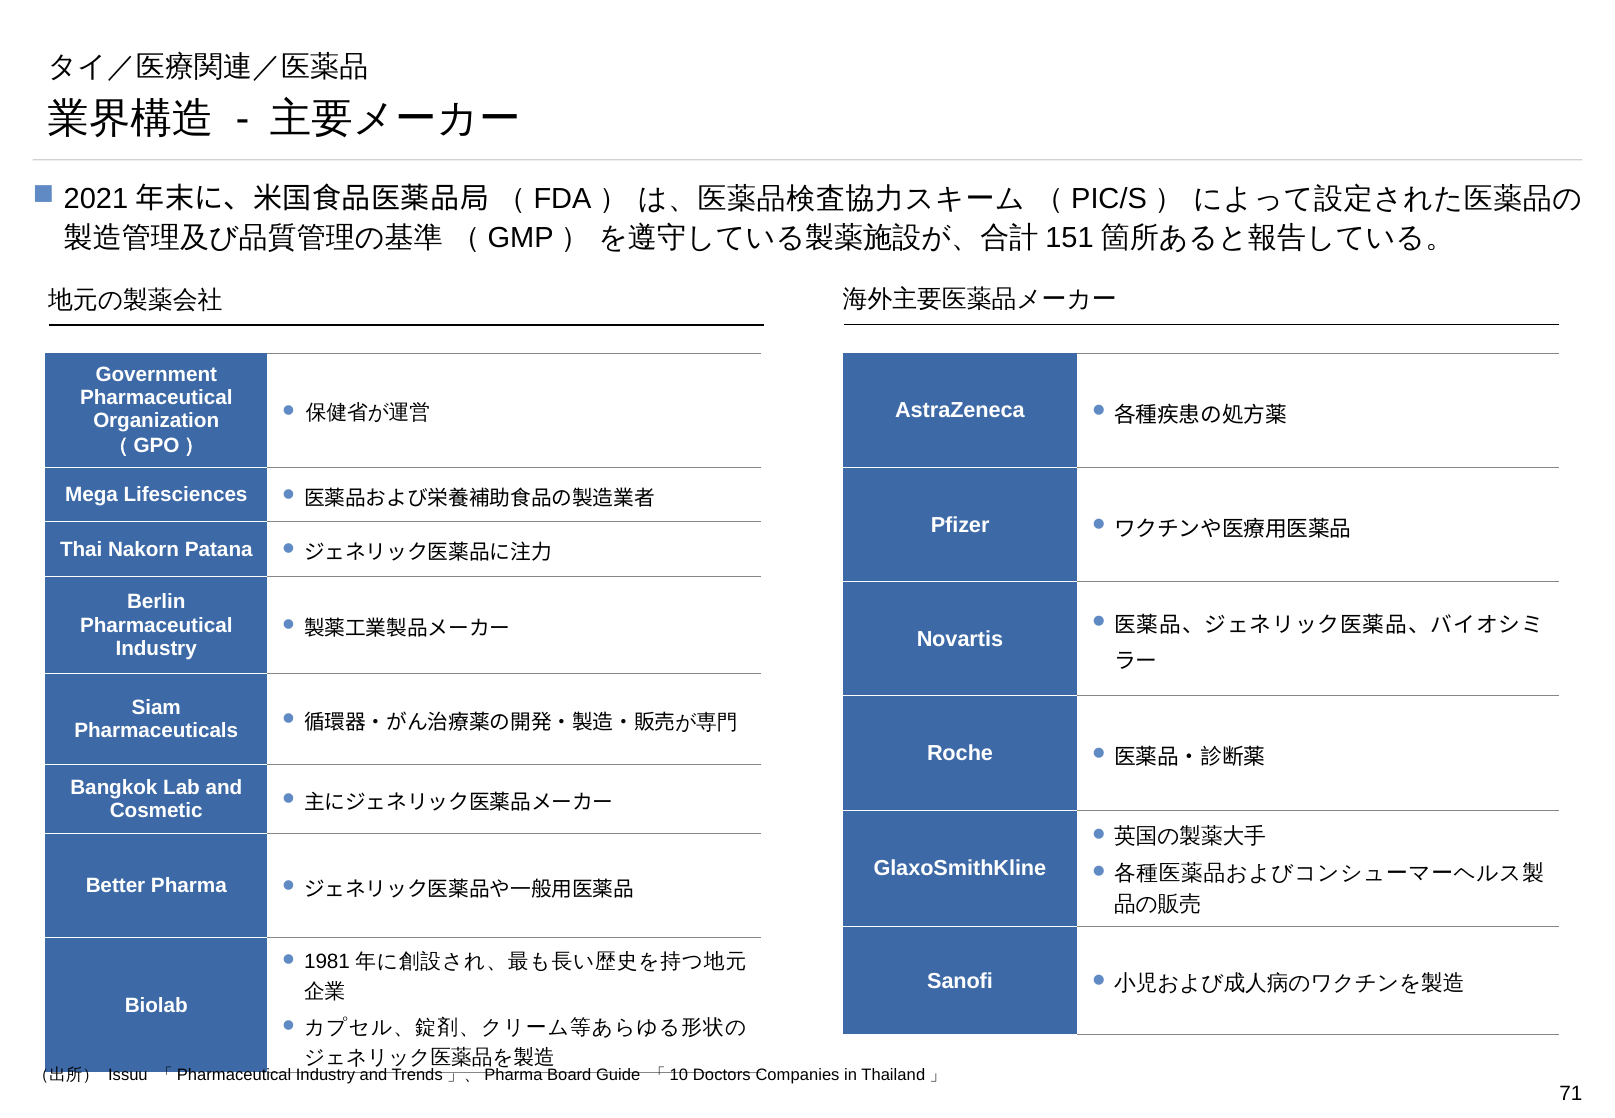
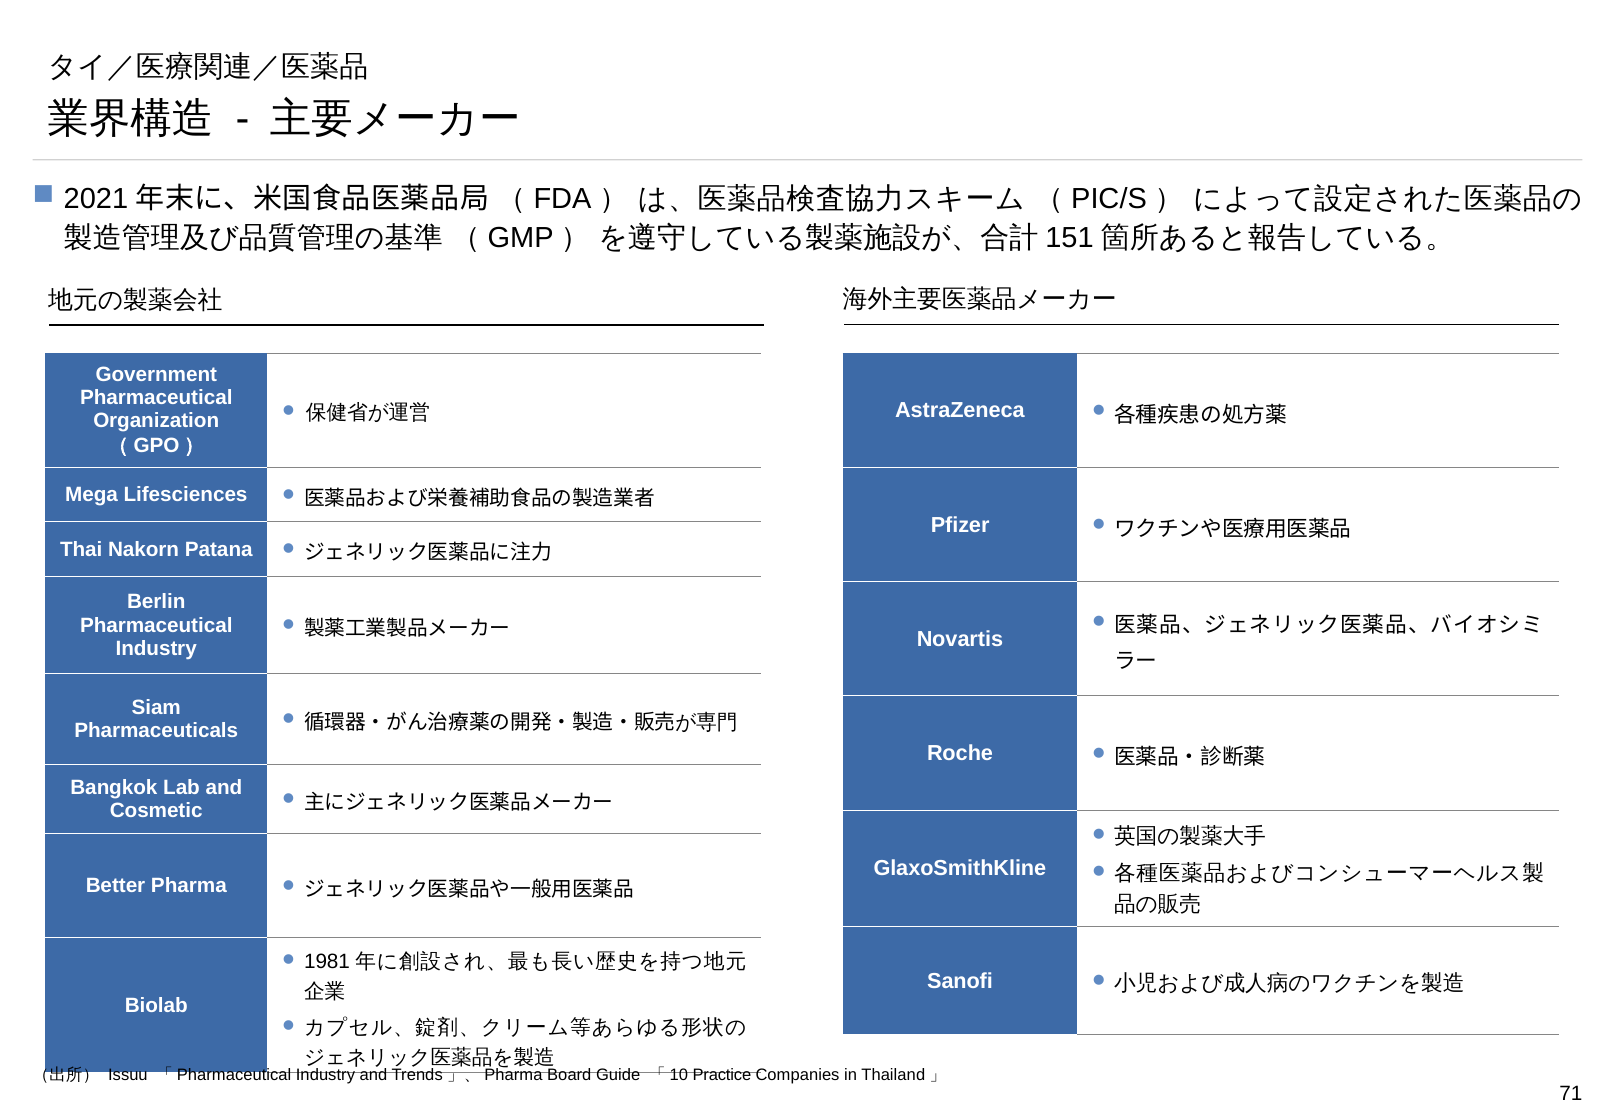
Doctors: Doctors -> Practice (722, 1075)
